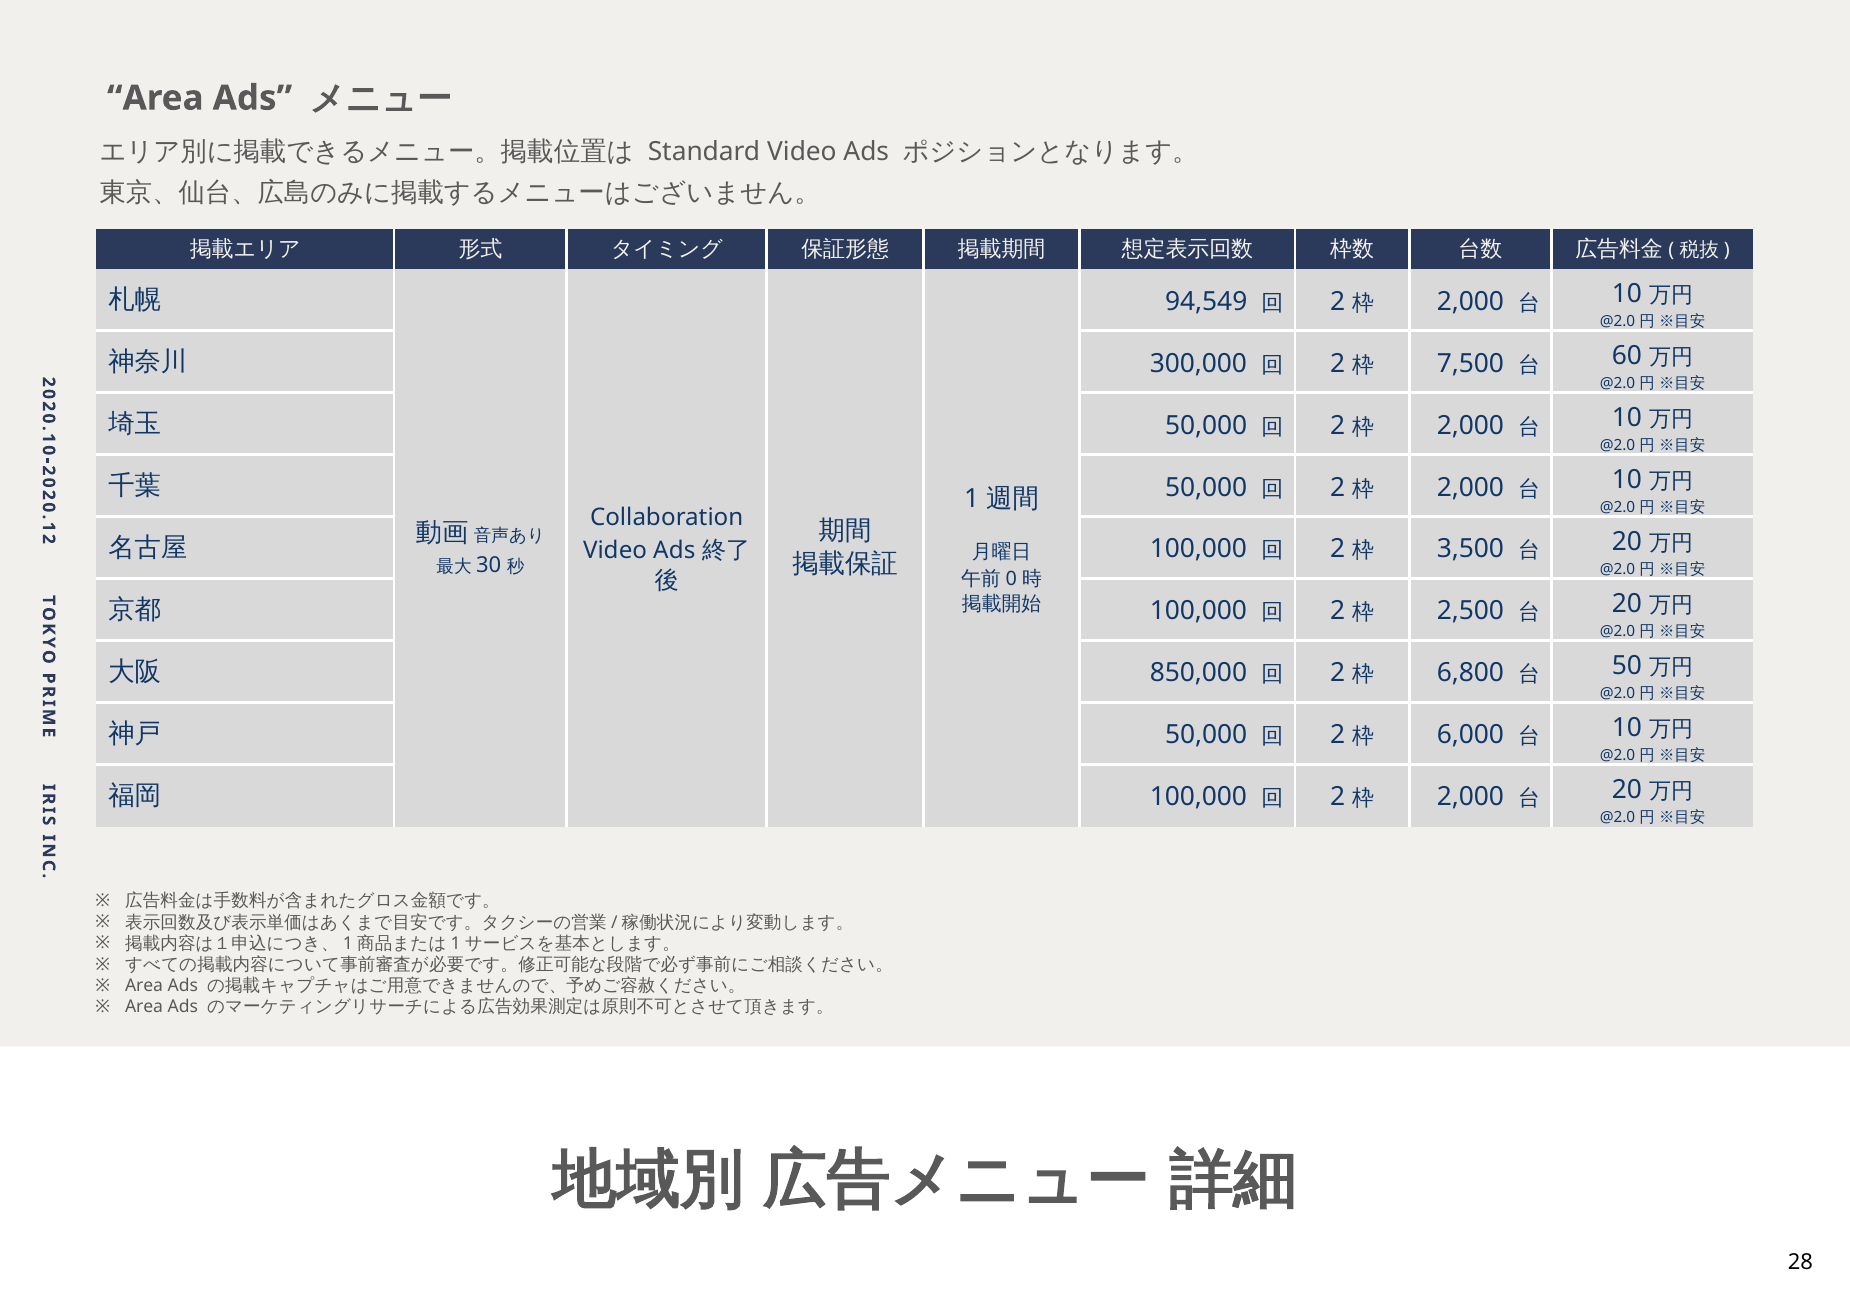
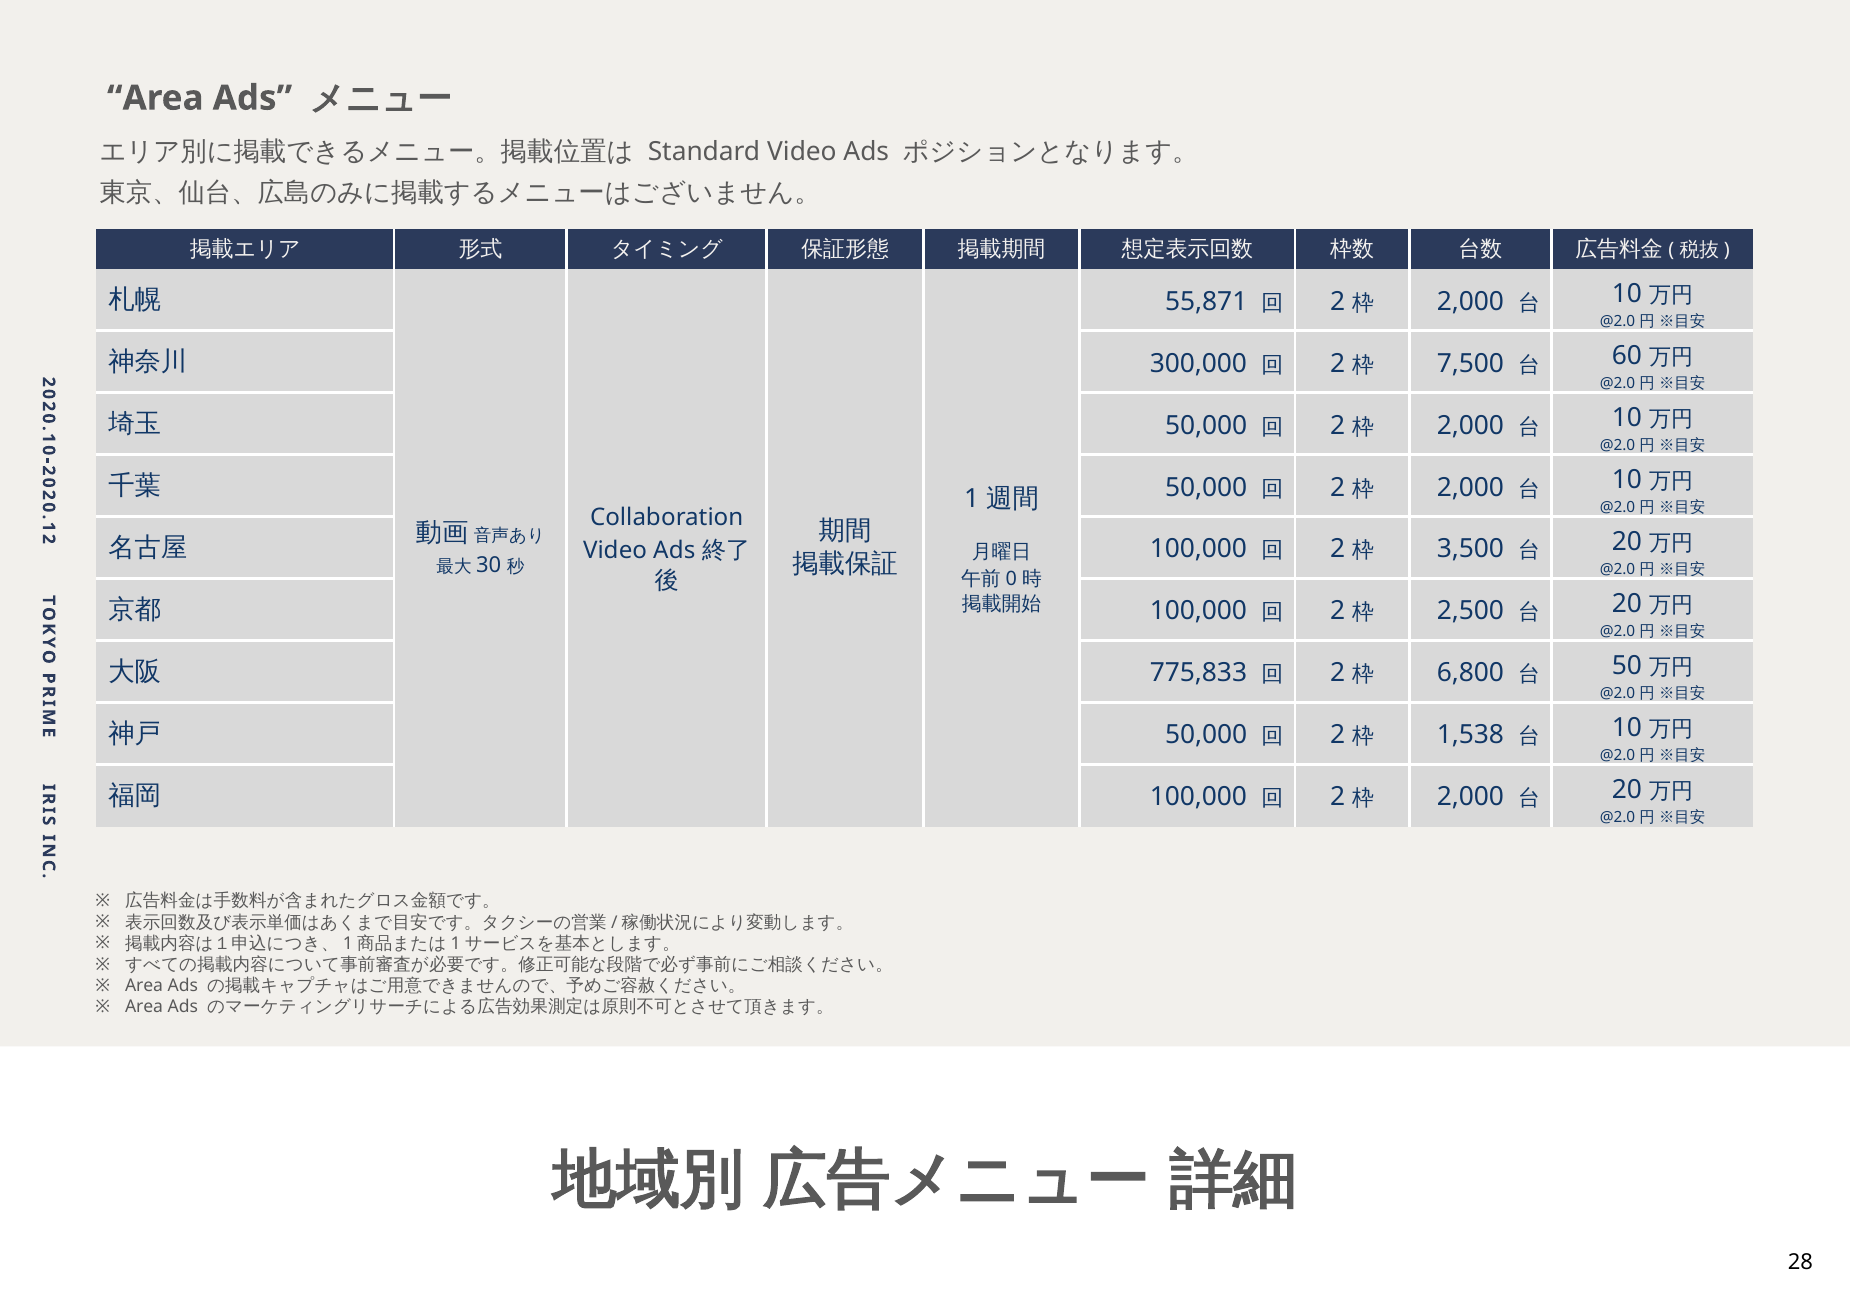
94,549: 94,549 -> 55,871 (1206, 301)
850,000: 850,000 -> 775,833 (1198, 673)
6,000: 6,000 -> 1,538 (1470, 735)
